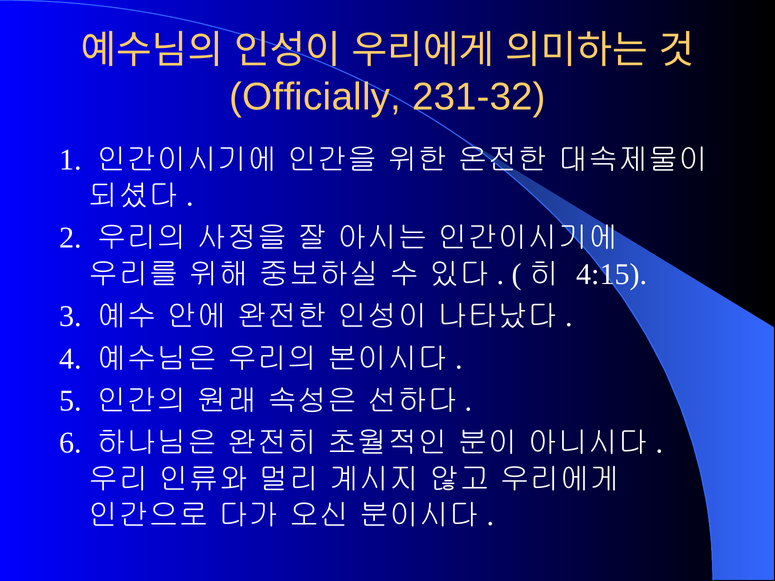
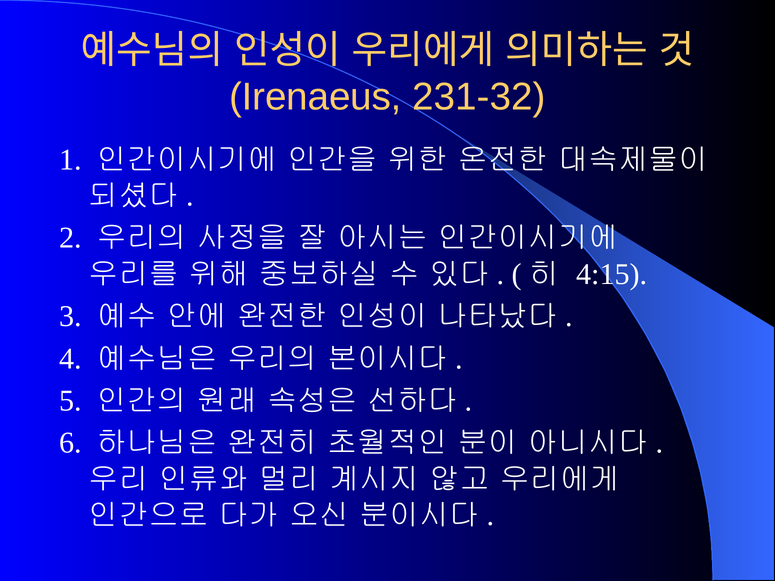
Officially: Officially -> Irenaeus (315, 97)
